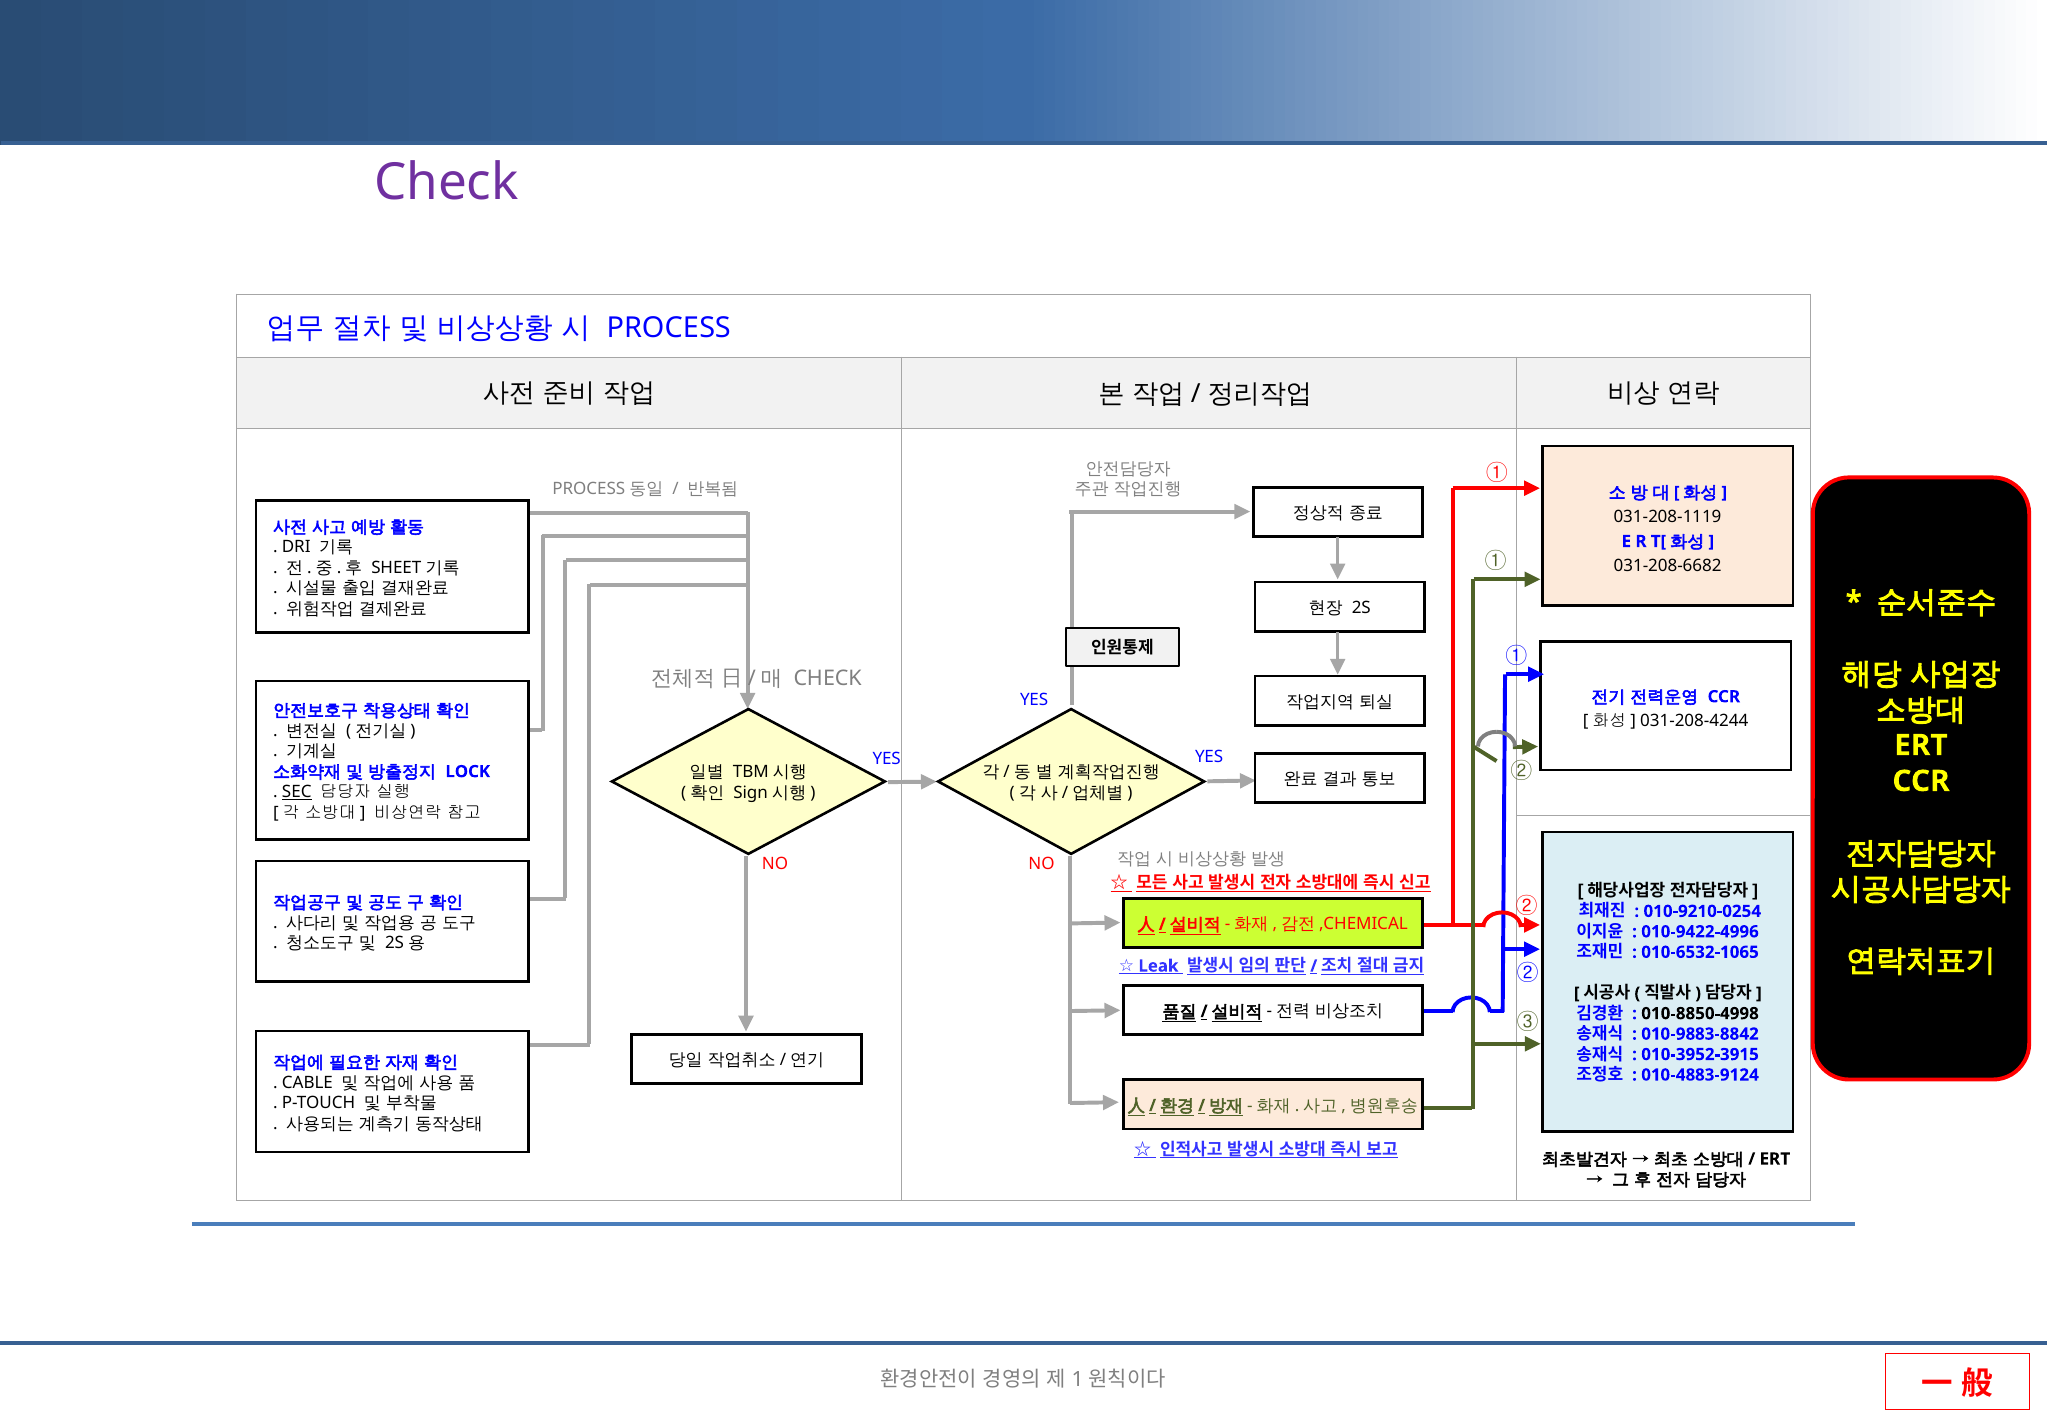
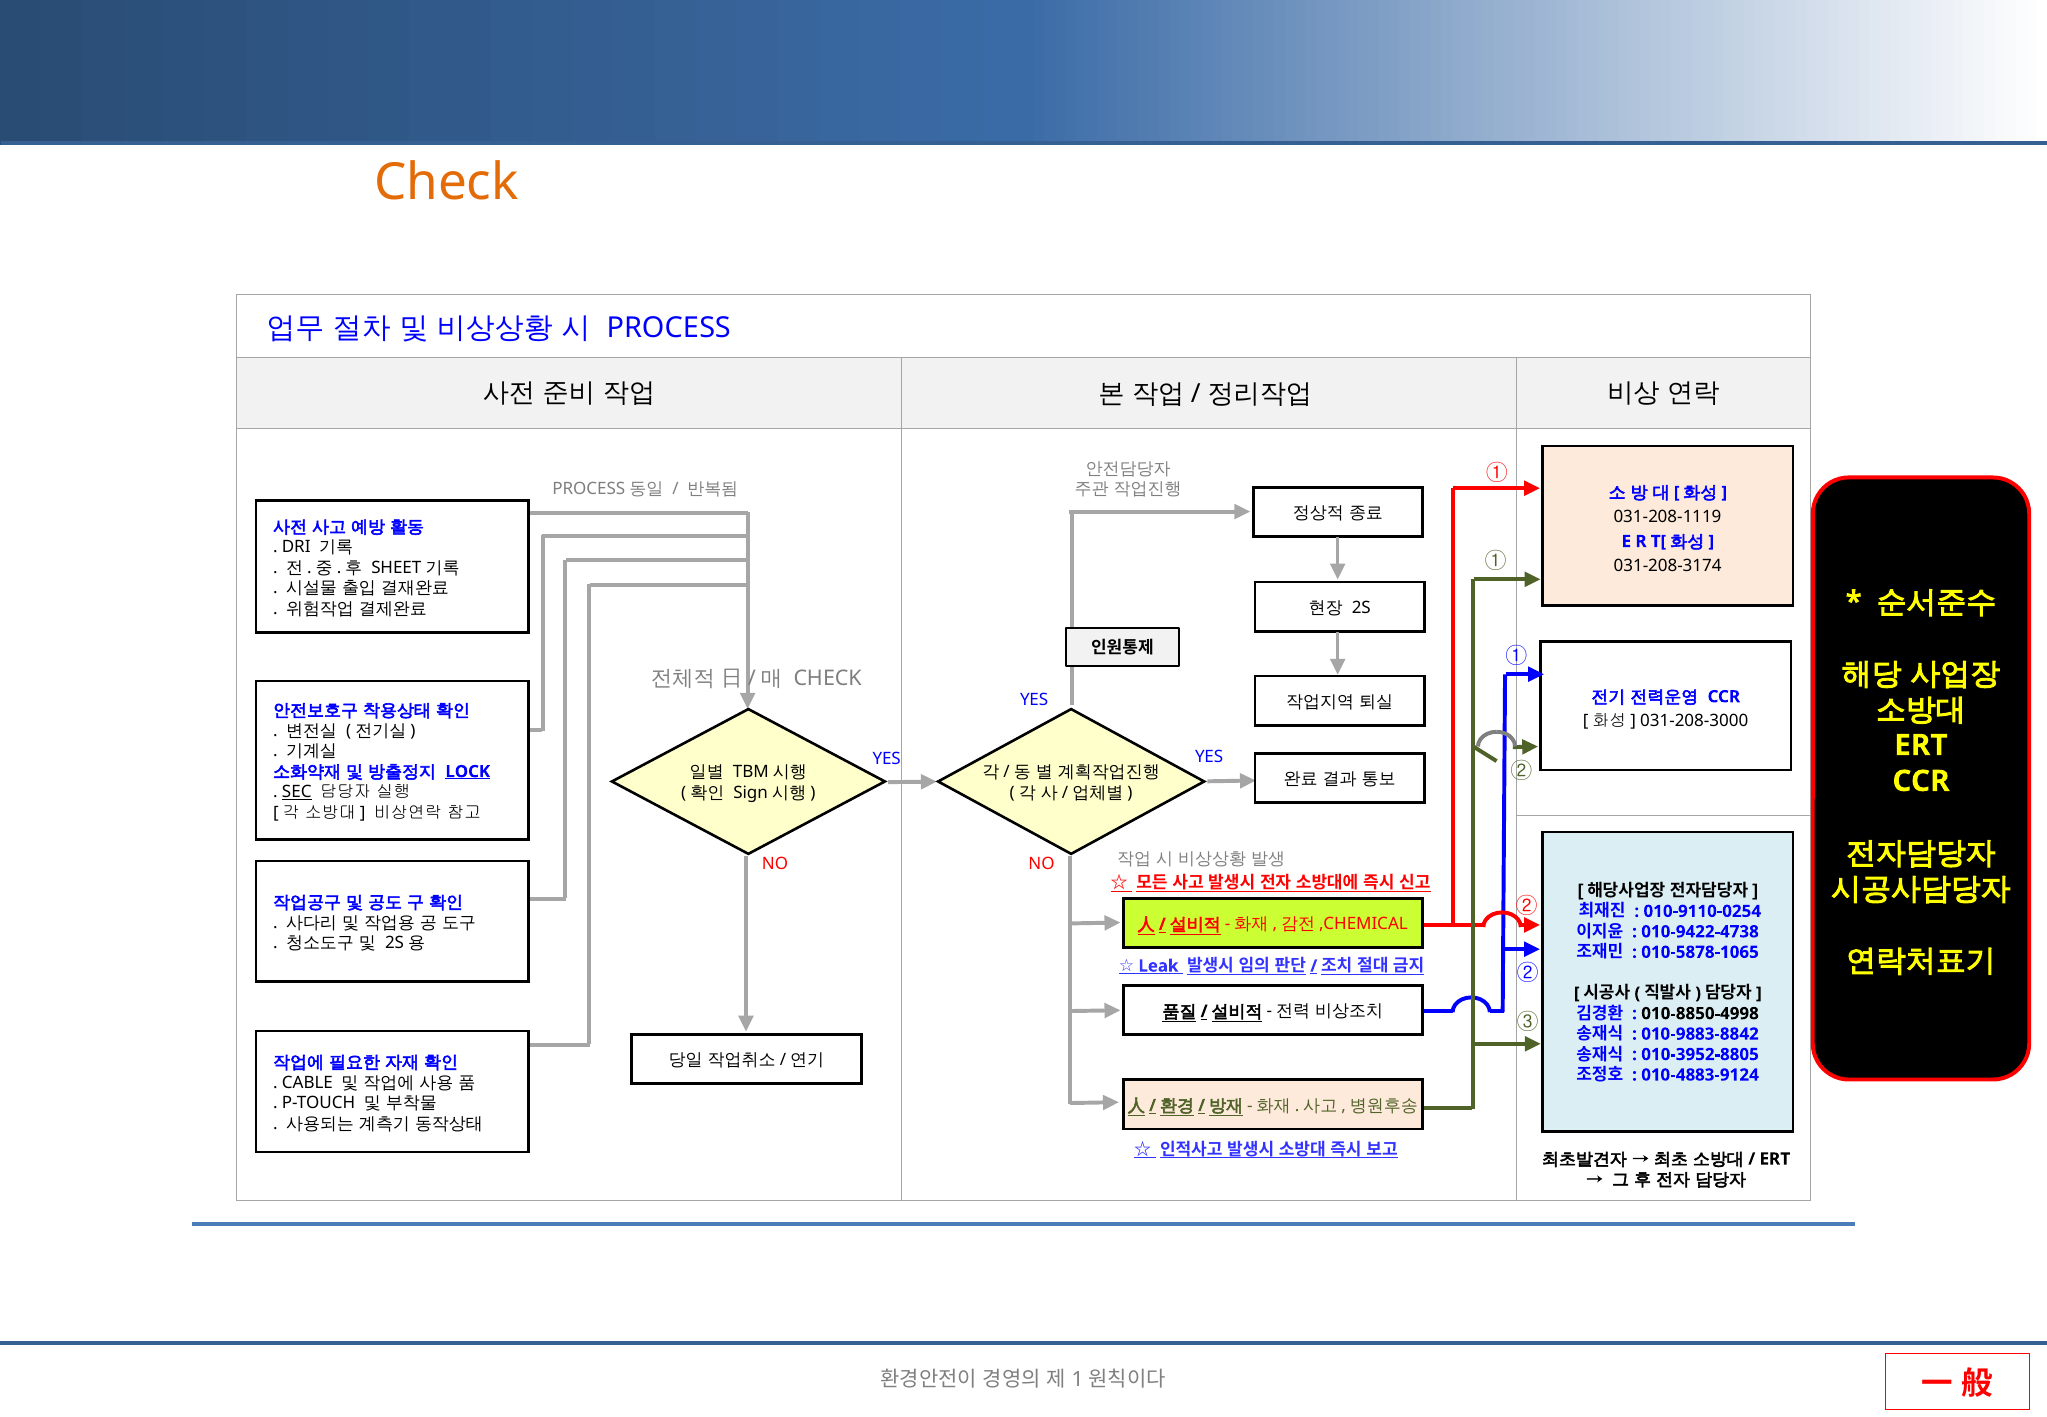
Check colour: purple -> orange (447, 183)
031-208-6682: 031-208-6682 -> 031-208-3174 (1668, 566)
031-208-4244: 031-208-4244 -> 031-208-3000 (1694, 721)
LOCK underline: none -> present (468, 772)
010-9210-0254: 010-9210-0254 -> 010-9110-0254 (1702, 911)
010-9422-4996: 010-9422-4996 -> 010-9422-4738 (1700, 932)
010-6532-1065: 010-6532-1065 -> 010-5878-1065 (1700, 952)
010-3952-3915: 010-3952-3915 -> 010-3952-8805 (1700, 1055)
